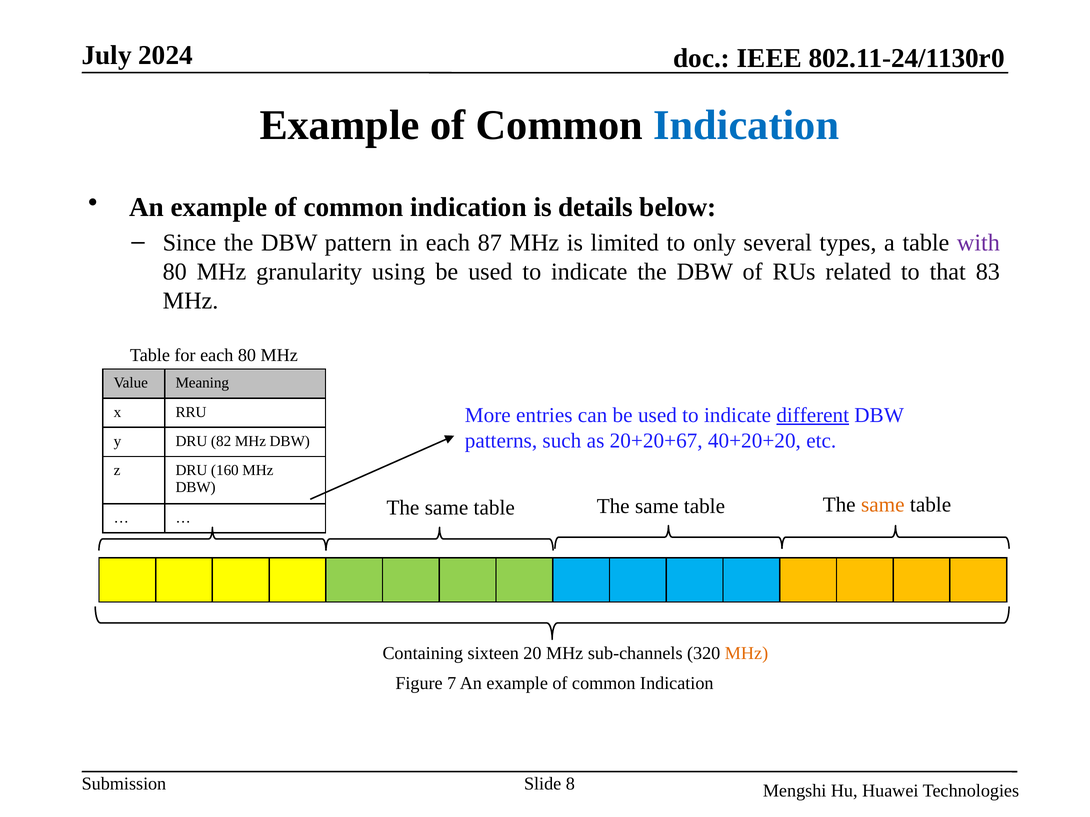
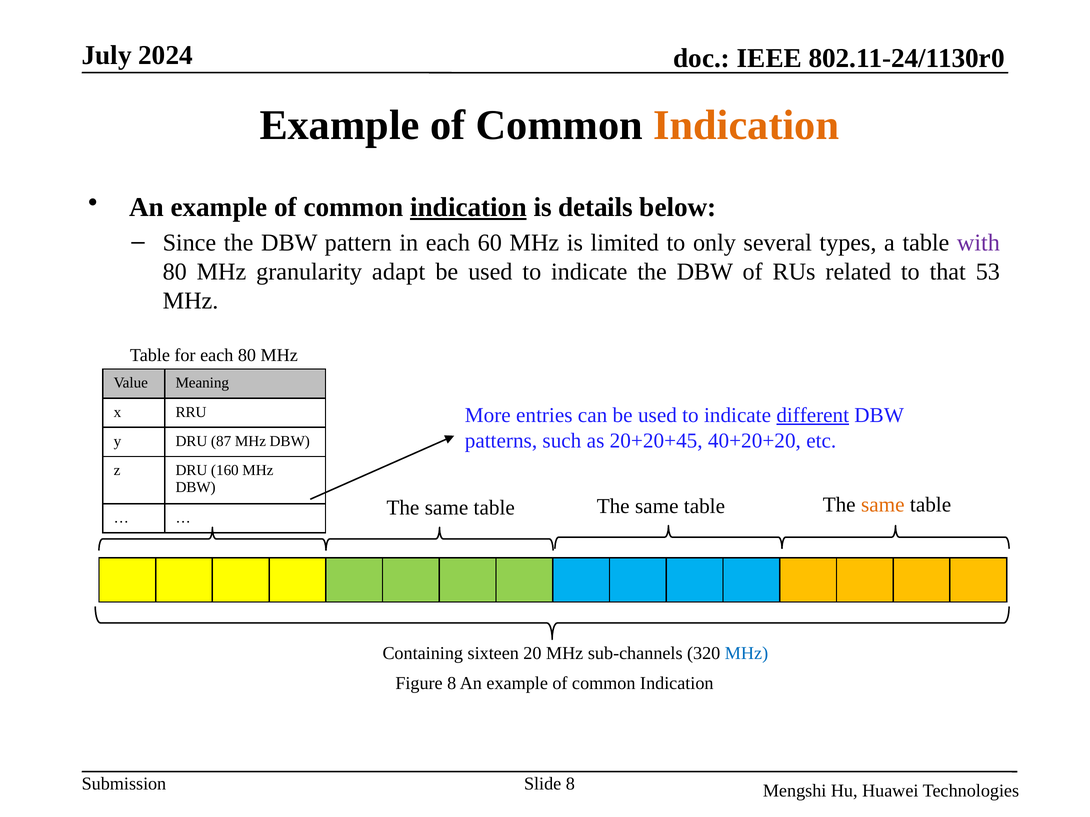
Indication colour: blue -> orange (746, 126)
indication underline: none -> present (468, 207)
87: 87 -> 60 (490, 243)
using: using -> adapt (399, 272)
83: 83 -> 53 (988, 272)
20+20+67: 20+20+67 -> 20+20+45 (656, 441)
82: 82 -> 87 (221, 441)
MHz colour: orange -> blue (747, 654)
Figure 7: 7 -> 8 (452, 684)
